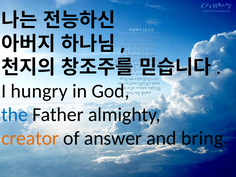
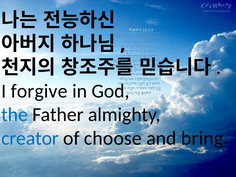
hungry: hungry -> forgive (39, 91)
creator colour: orange -> blue (30, 138)
answer: answer -> choose (113, 138)
